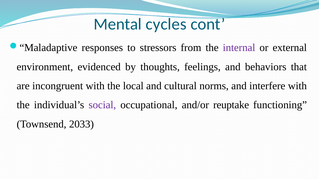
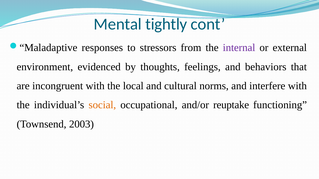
cycles: cycles -> tightly (166, 24)
social colour: purple -> orange (102, 105)
2033: 2033 -> 2003 (81, 124)
